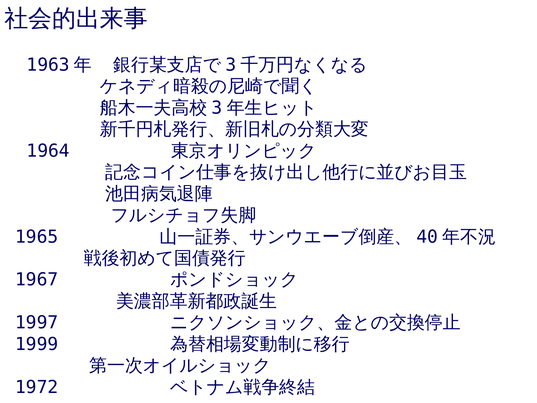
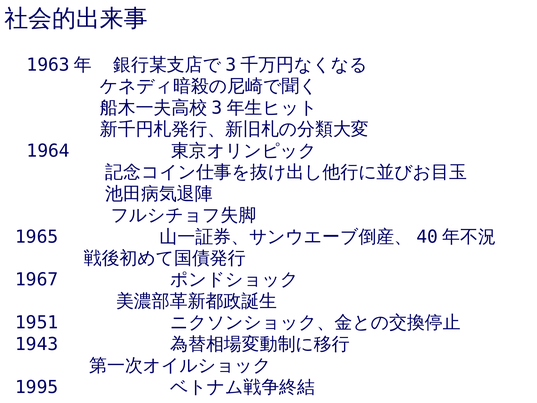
1997: 1997 -> 1951 (37, 323)
1999: 1999 -> 1943 (37, 344)
1972: 1972 -> 1995 (37, 387)
